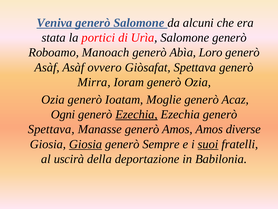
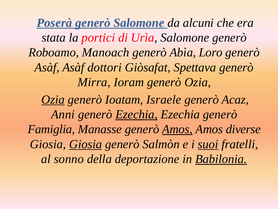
Veniva: Veniva -> Poserà (54, 23)
ovvero: ovvero -> dottori (105, 67)
Ozia underline: none -> present (53, 99)
Moglie: Moglie -> Israele (164, 99)
Ogni: Ogni -> Anni (63, 114)
Spettava: Spettava -> Famiglia (51, 129)
Amos underline: none -> present (177, 129)
Sempre: Sempre -> Salmòn (161, 144)
uscirà: uscirà -> sonno (69, 159)
Babilonia underline: none -> present (221, 159)
